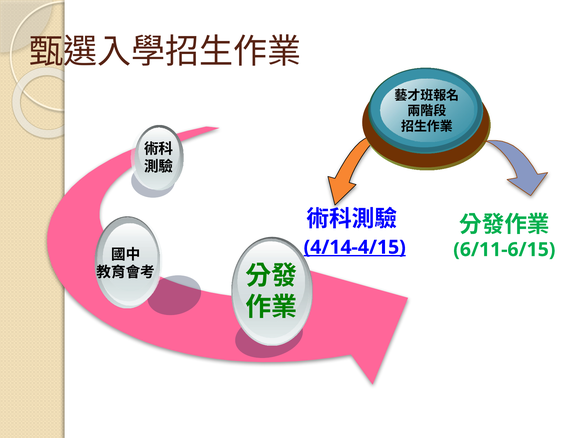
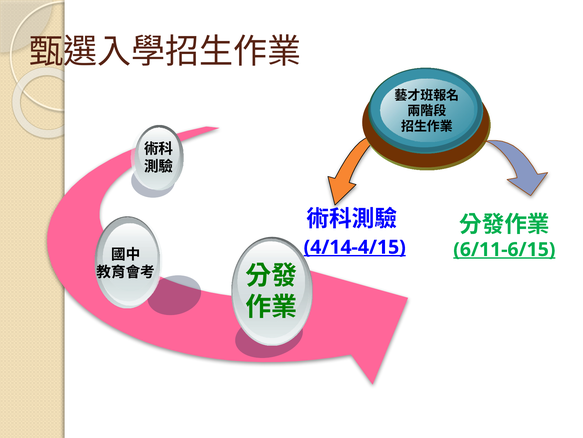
6/11-6/15 underline: none -> present (504, 249)
